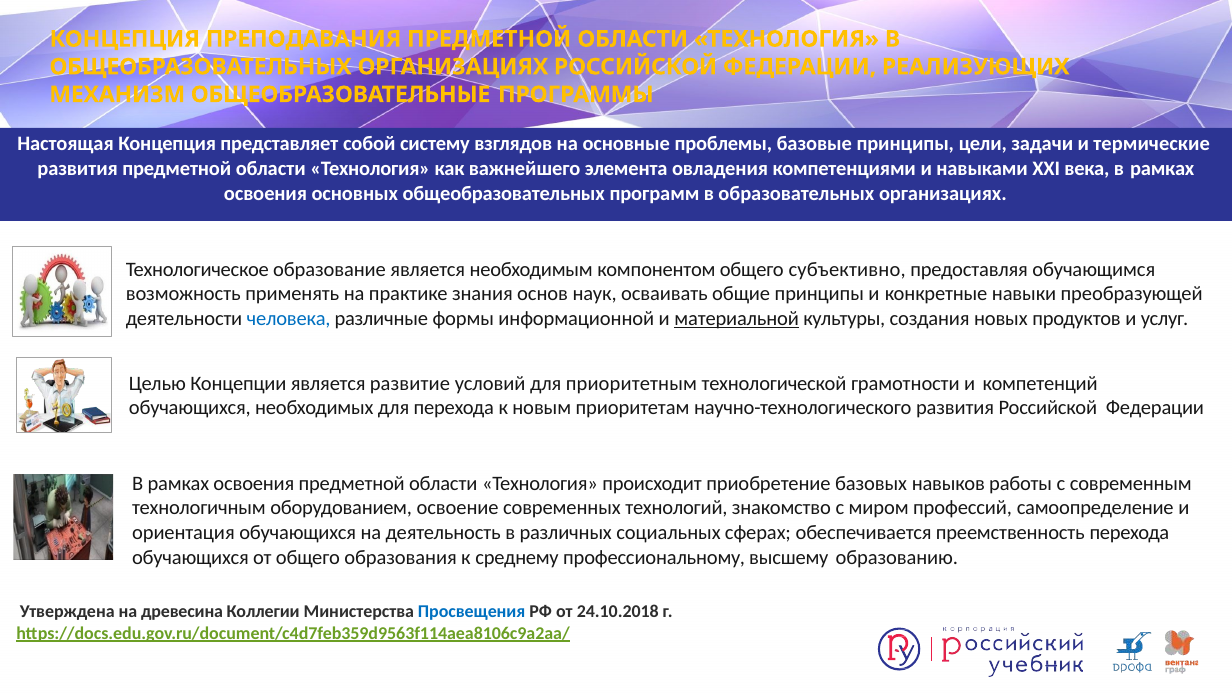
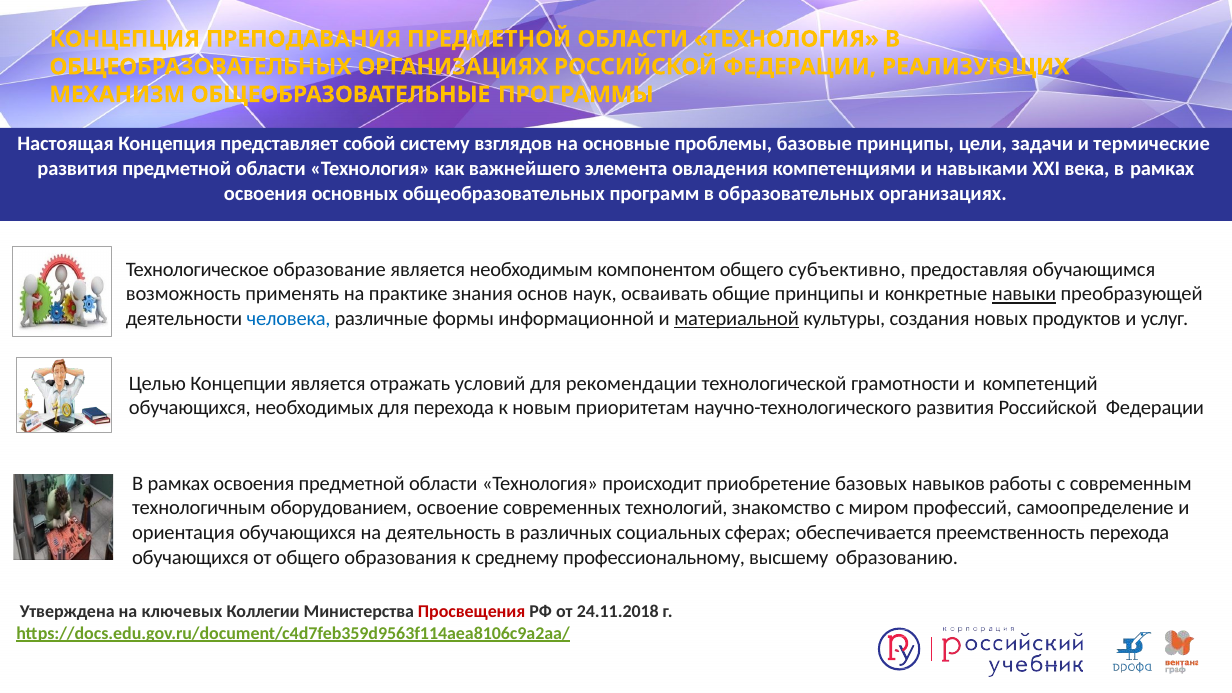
навыки underline: none -> present (1024, 294)
развитие: развитие -> отражать (410, 384)
приоритетным: приоритетным -> рекомендации (631, 384)
древесина: древесина -> ключевых (182, 612)
Просвещения colour: blue -> red (472, 612)
24.10.2018: 24.10.2018 -> 24.11.2018 (618, 612)
